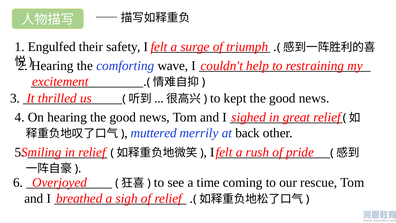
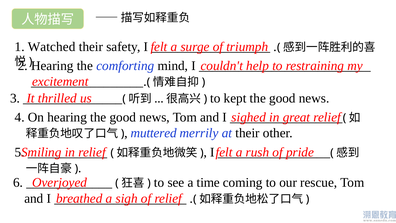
Engulfed: Engulfed -> Watched (52, 47)
wave: wave -> mind (173, 66)
at back: back -> their (248, 133)
